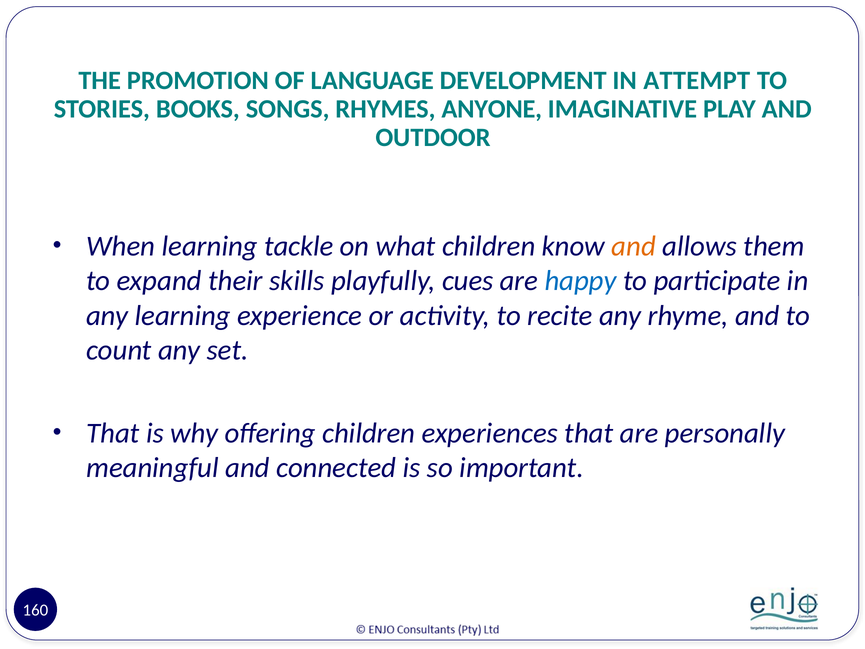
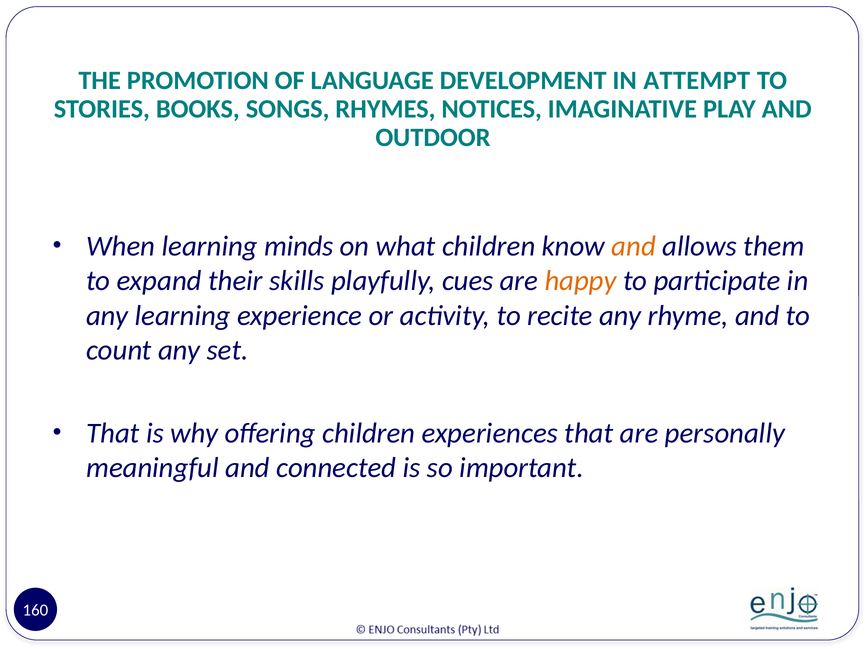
ANYONE: ANYONE -> NOTICES (492, 109)
tackle: tackle -> minds (299, 246)
happy colour: blue -> orange (581, 281)
